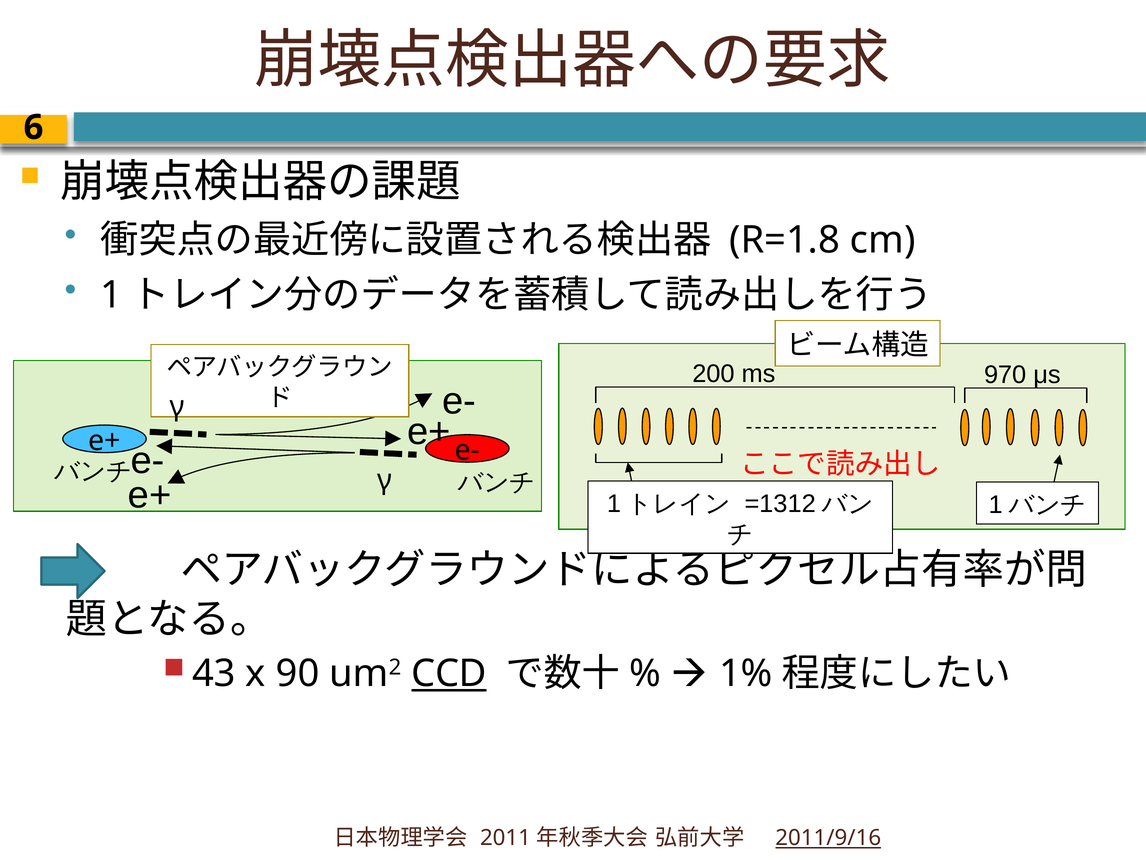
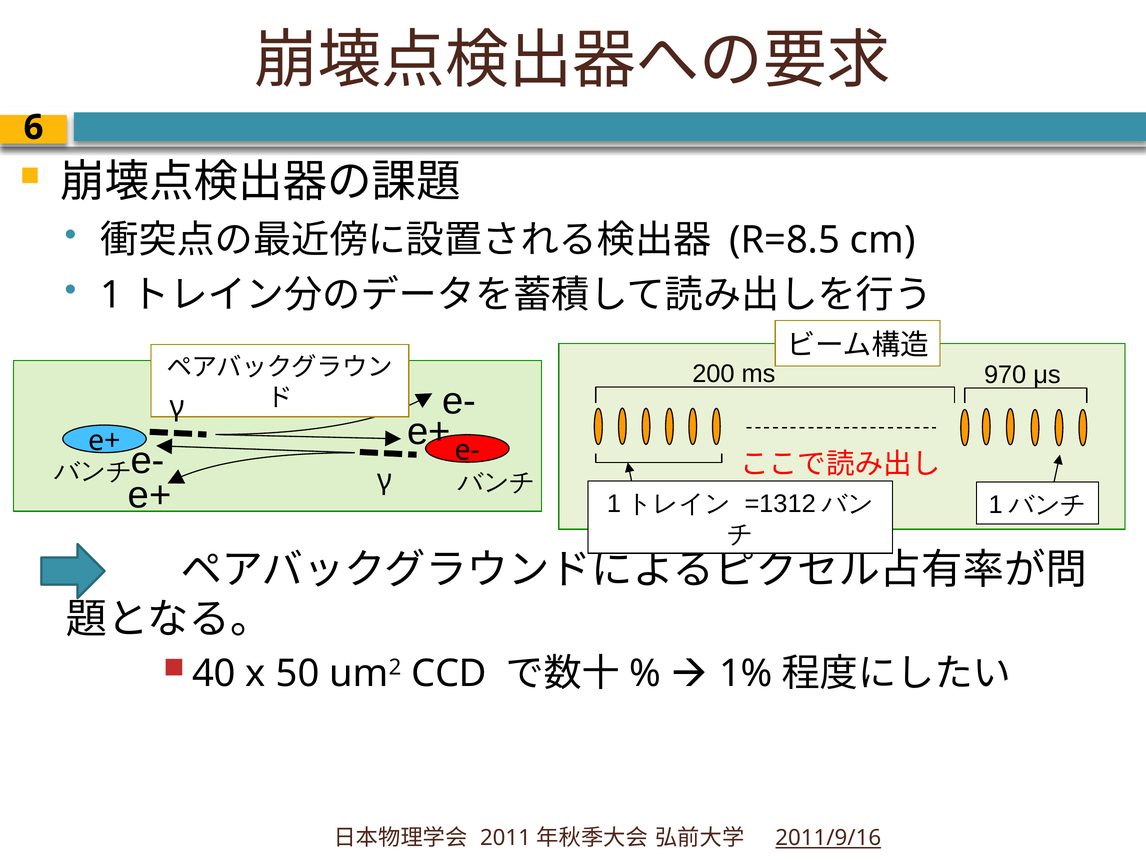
R=1.8: R=1.8 -> R=8.5 (785, 240)
43: 43 -> 40 (214, 673)
90: 90 -> 50 (298, 673)
CCD underline: present -> none (449, 673)
